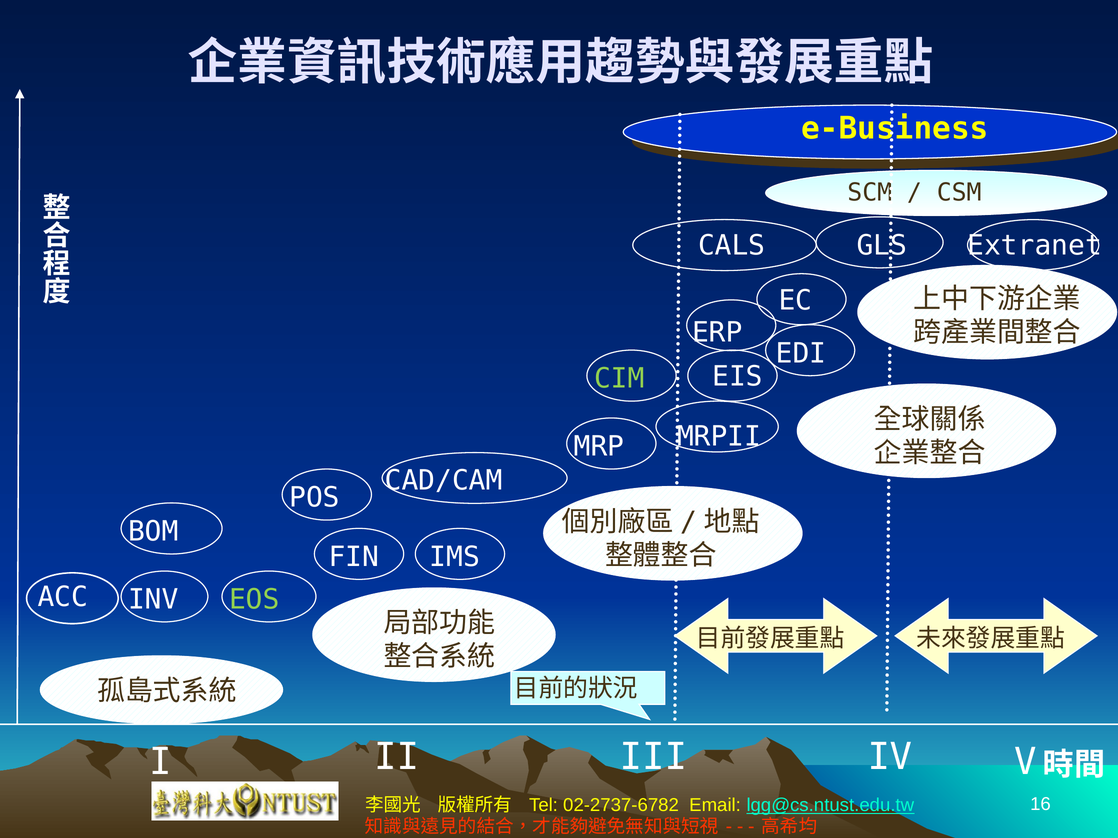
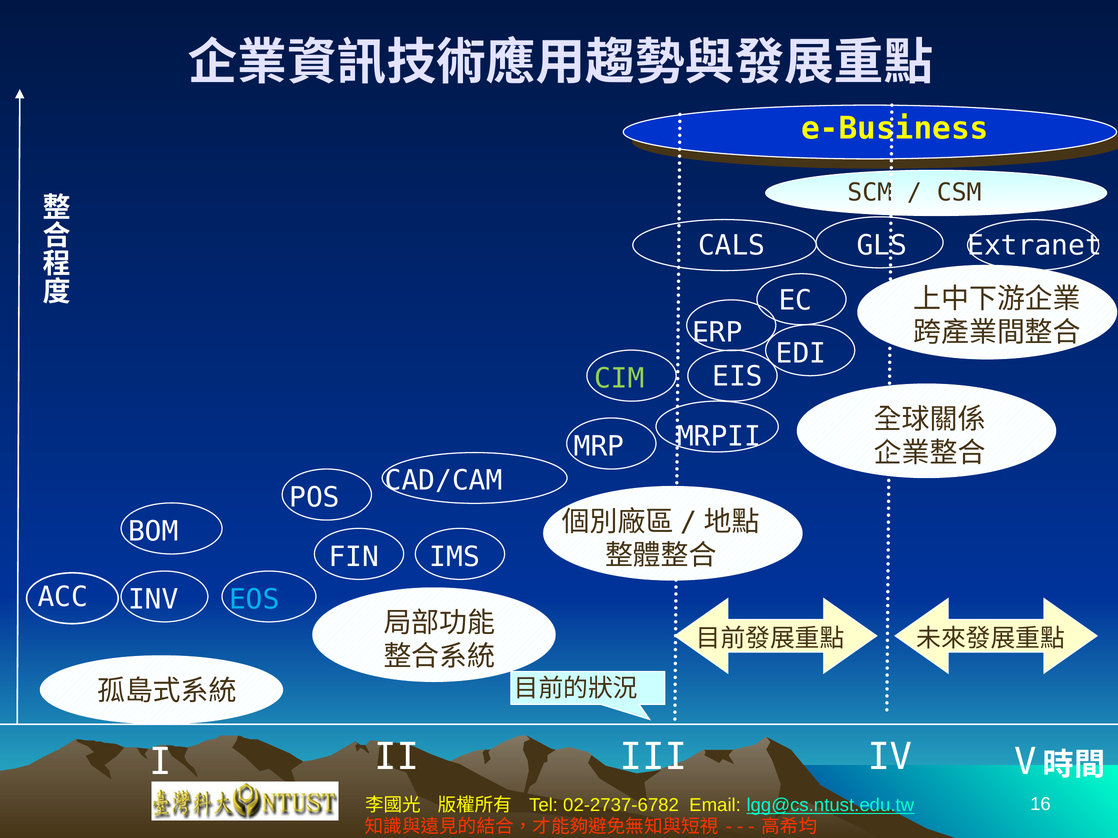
EOS colour: light green -> light blue (254, 600)
